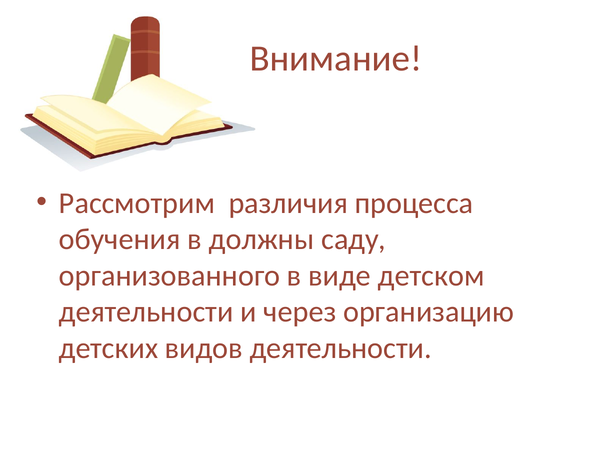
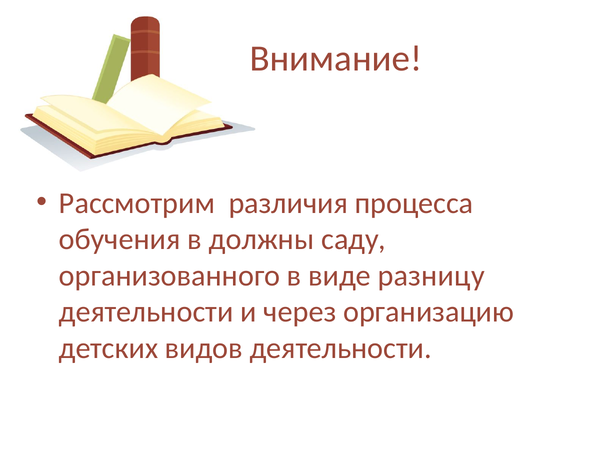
детском: детском -> разницу (431, 276)
